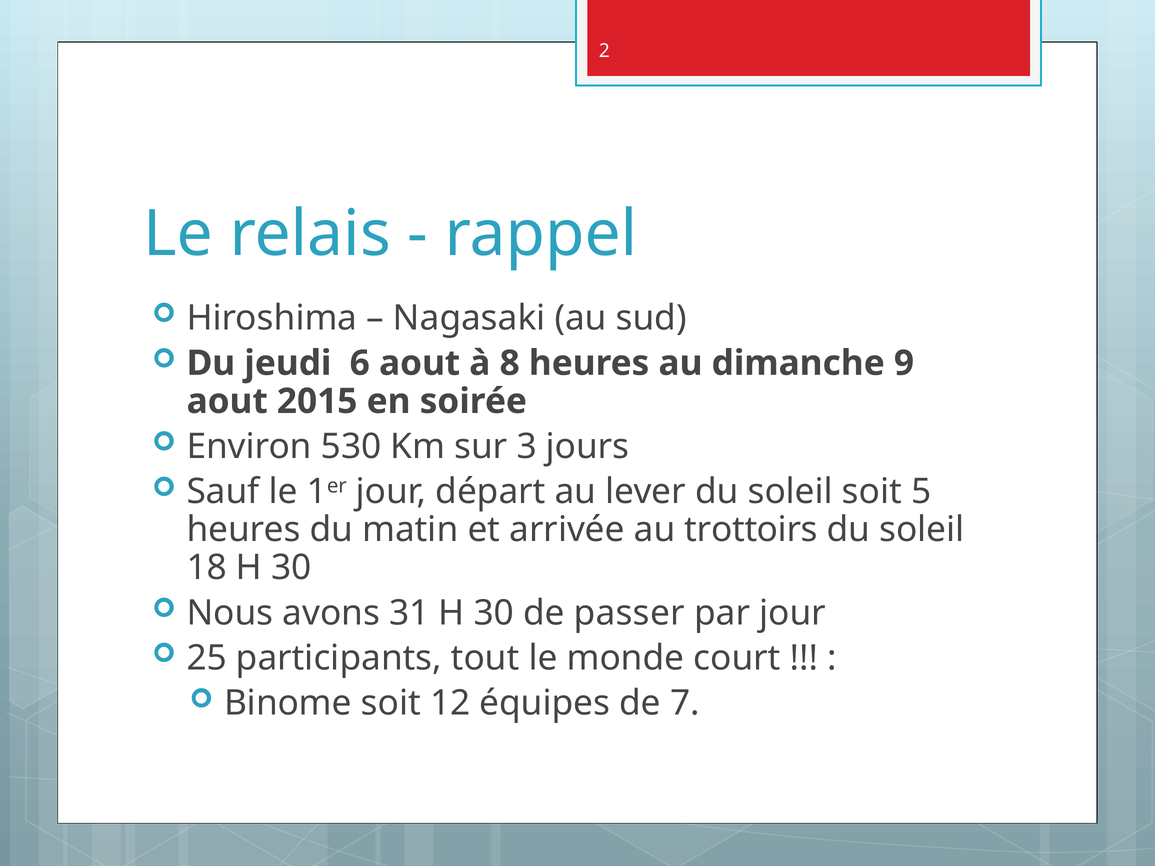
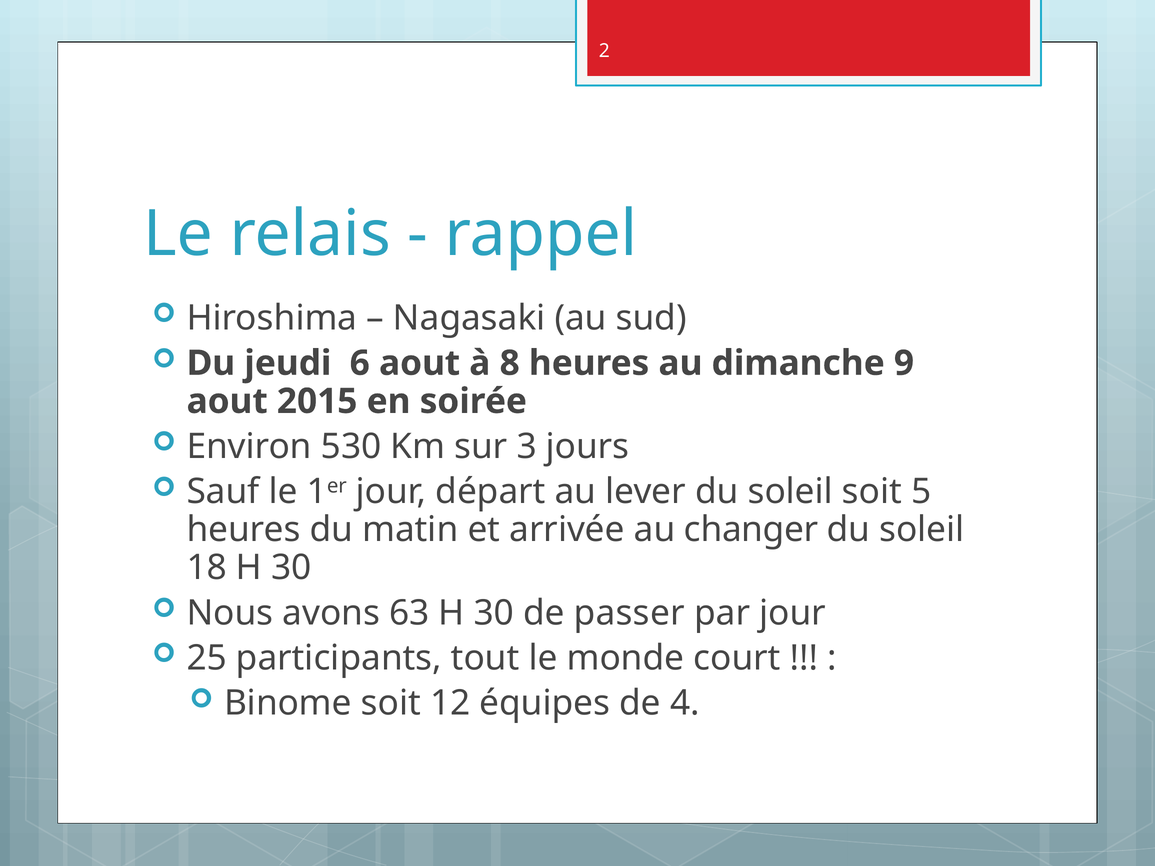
trottoirs: trottoirs -> changer (751, 530)
31: 31 -> 63 (409, 613)
7: 7 -> 4 (685, 703)
